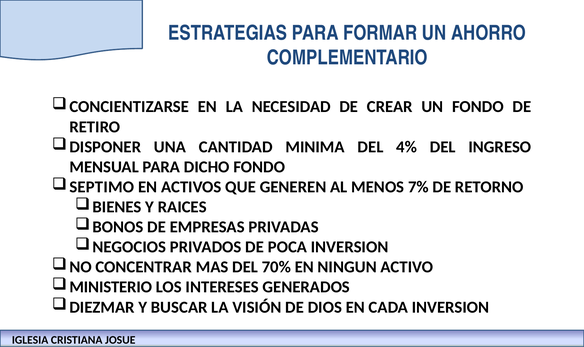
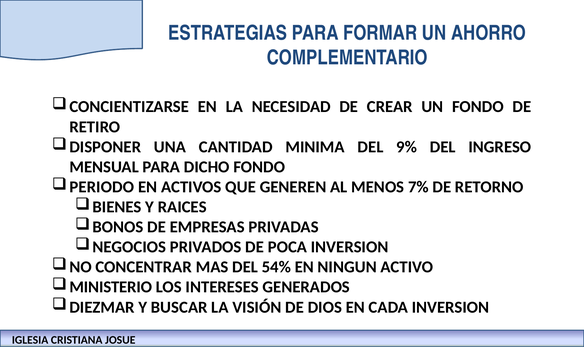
4%: 4% -> 9% (407, 147)
SEPTIMO: SEPTIMO -> PERIODO (102, 187)
70%: 70% -> 54% (276, 268)
